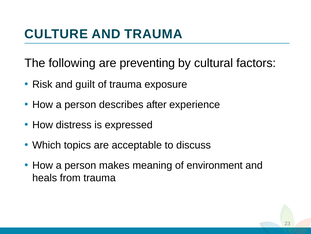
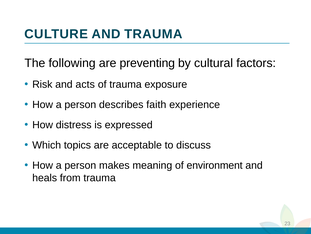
guilt: guilt -> acts (85, 84)
after: after -> faith (156, 104)
